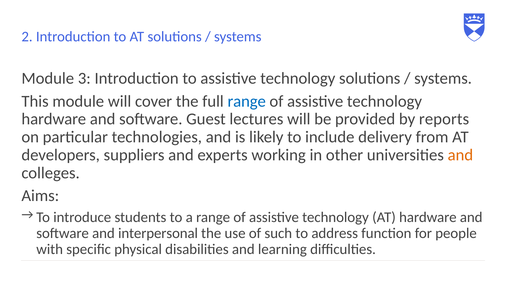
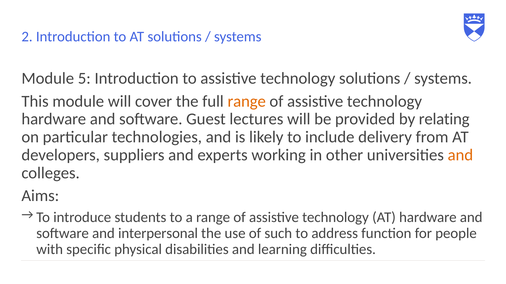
3: 3 -> 5 (84, 79)
range colour: blue -> orange (247, 101)
reports: reports -> relating (444, 119)
